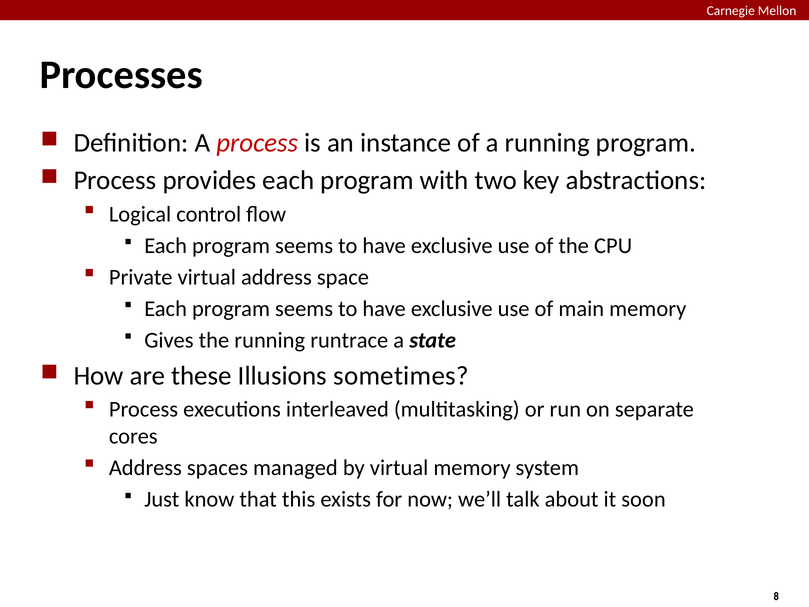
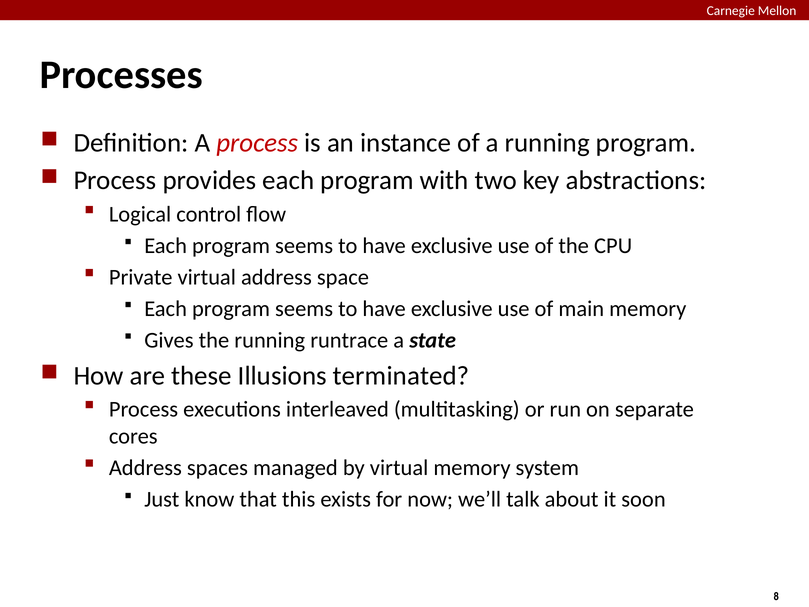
sometimes: sometimes -> terminated (401, 375)
